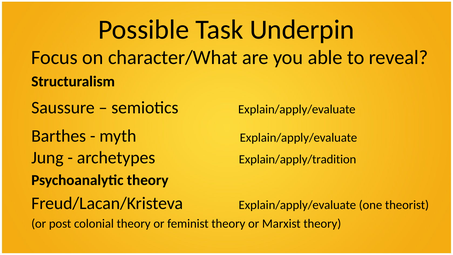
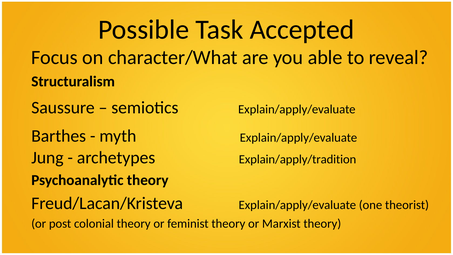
Underpin: Underpin -> Accepted (302, 30)
